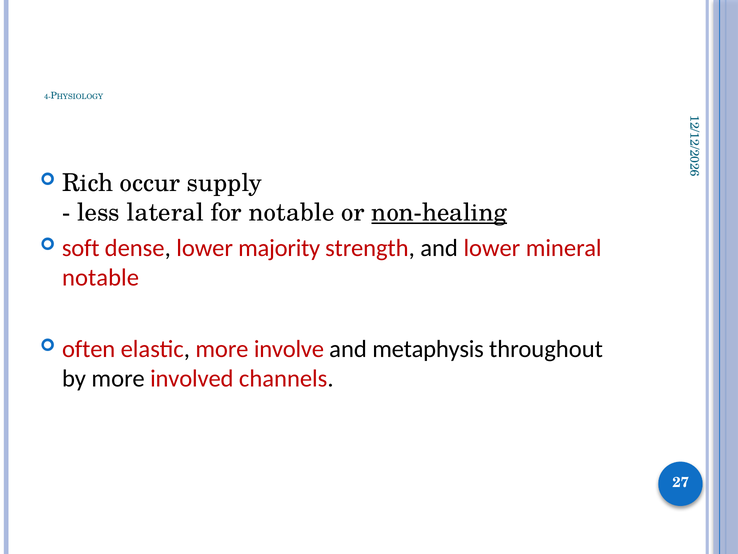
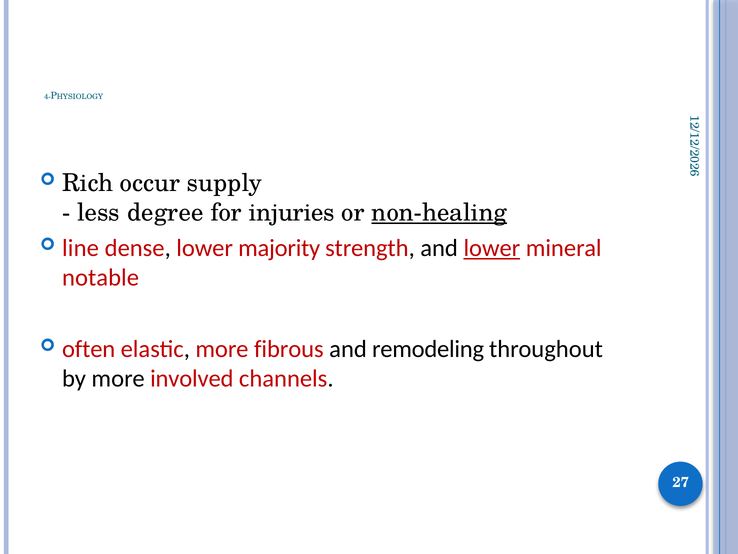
lateral: lateral -> degree (165, 212)
for notable: notable -> injuries (292, 212)
soft: soft -> line (81, 248)
lower underline: none -> present (492, 248)
involve: involve -> fibrous (289, 349)
metaphysis: metaphysis -> remodeling (428, 349)
